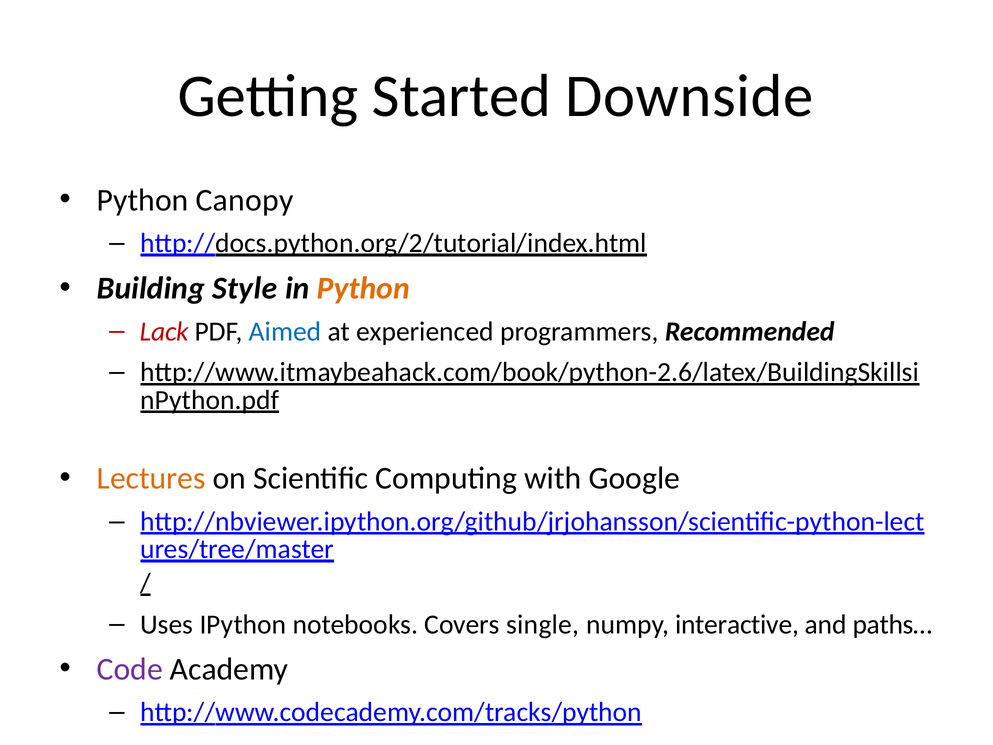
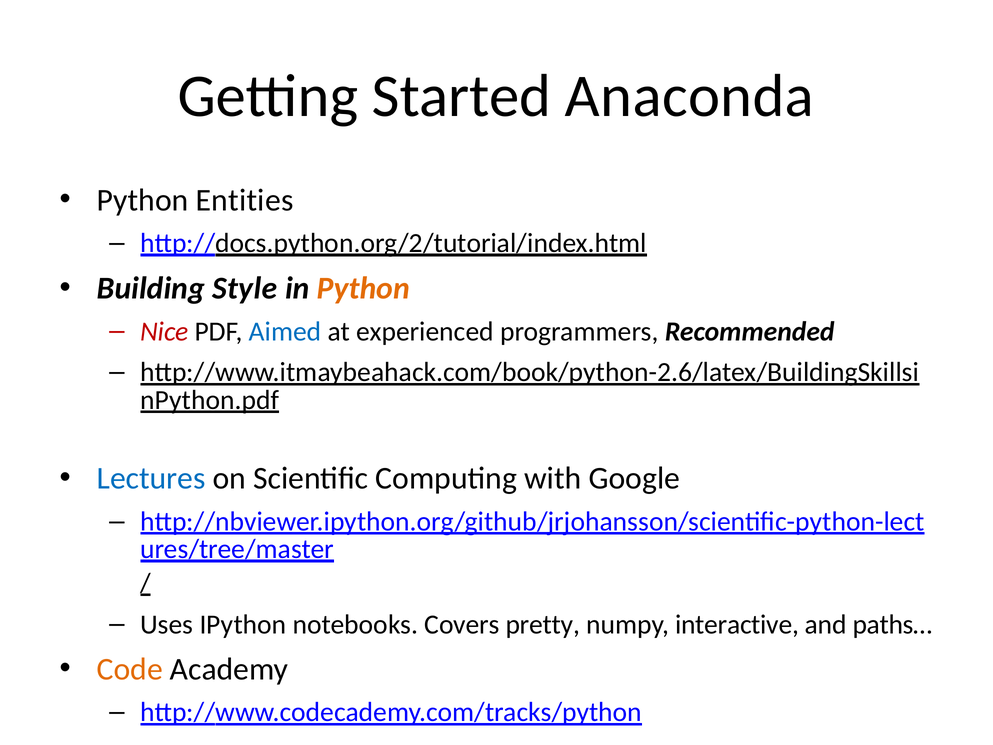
Downside: Downside -> Anaconda (689, 96)
Canopy: Canopy -> Entities (245, 200)
Lack: Lack -> Nice (164, 331)
Lectures colour: orange -> blue (151, 478)
single: single -> pretty (543, 624)
Code colour: purple -> orange (130, 669)
